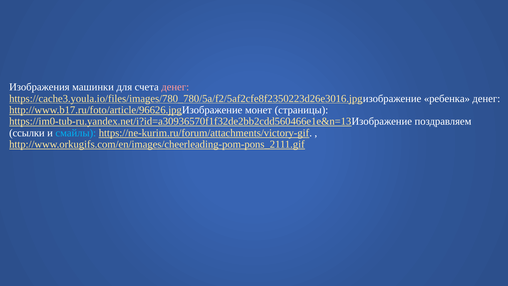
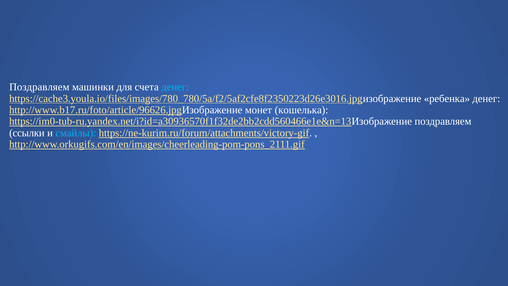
Изображения: Изображения -> Поздравляем (39, 87)
денег colour: pink -> light blue (175, 87)
страницы: страницы -> кошелька (301, 110)
